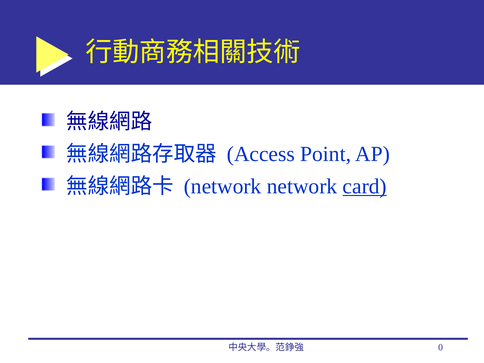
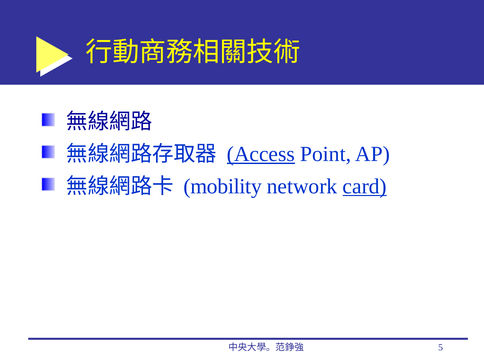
Access underline: none -> present (261, 154)
network: network -> mobility (223, 186)
0: 0 -> 5 (441, 348)
